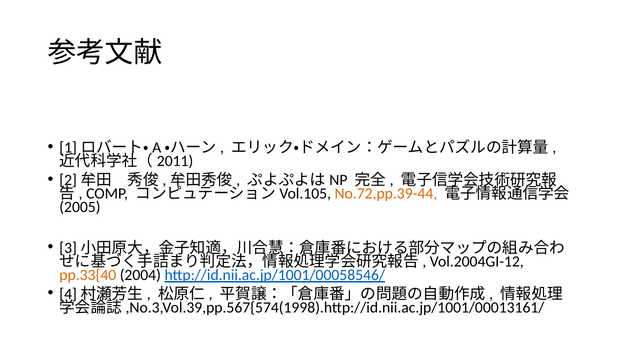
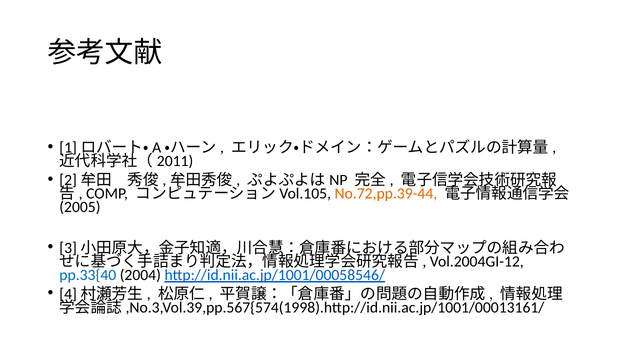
pp.33{40 colour: orange -> blue (88, 275)
